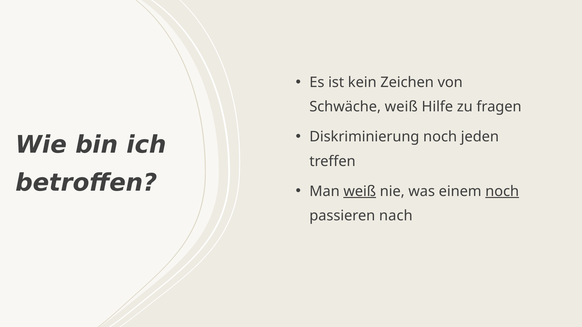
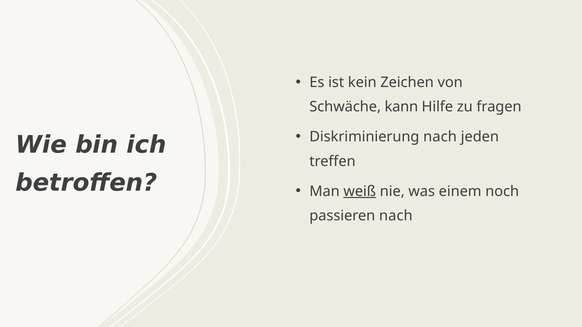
Schwäche weiß: weiß -> kann (401, 107)
Diskriminierung noch: noch -> nach (440, 137)
noch underline: present -> none (502, 192)
